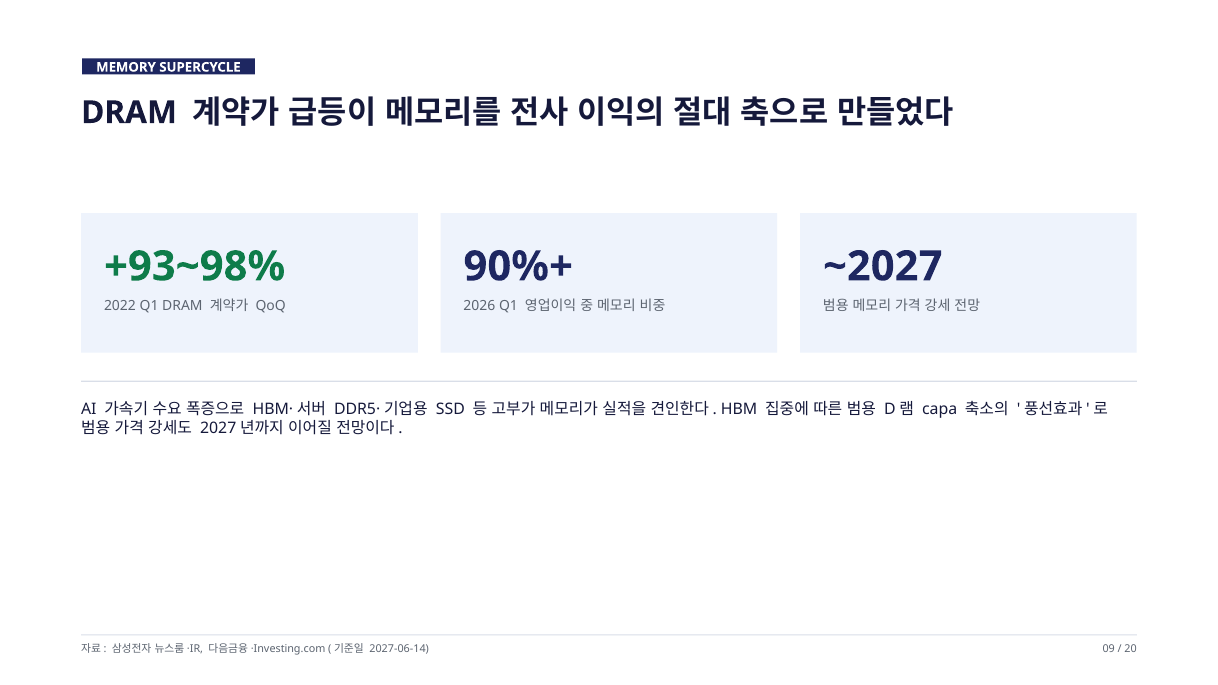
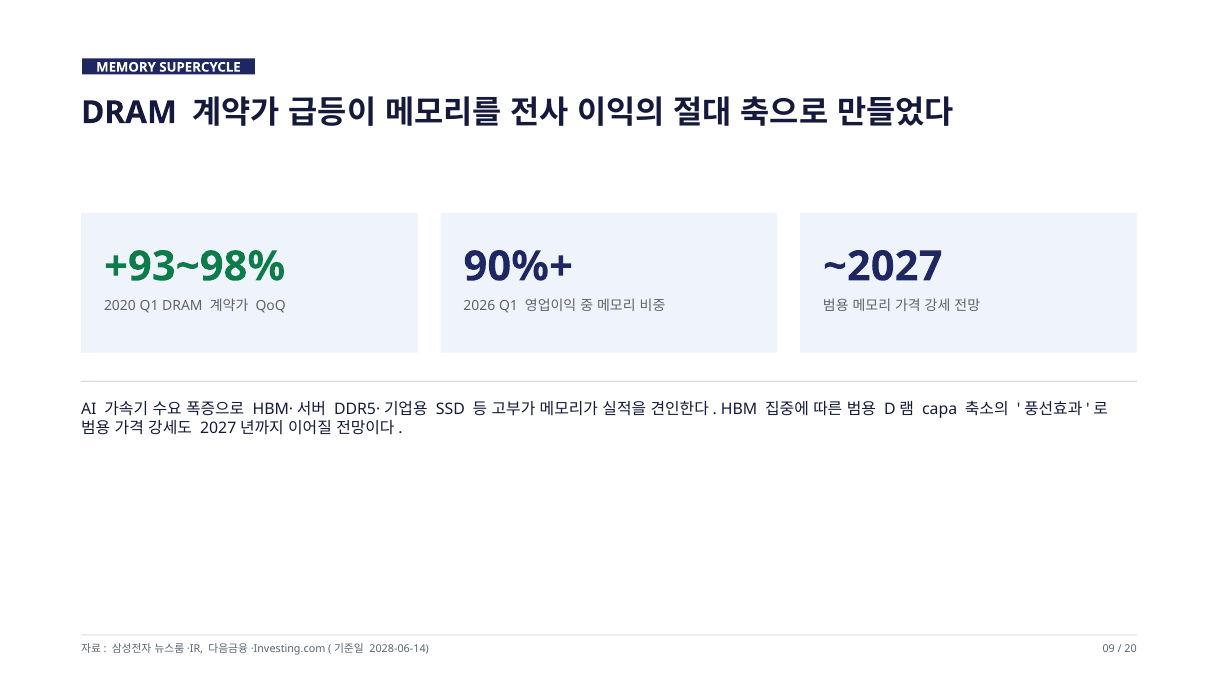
2022: 2022 -> 2020 (120, 306)
2027-06-14: 2027-06-14 -> 2028-06-14 (399, 649)
